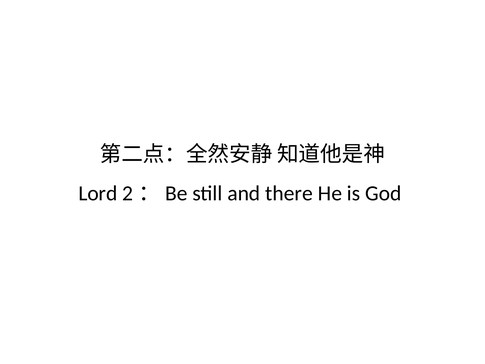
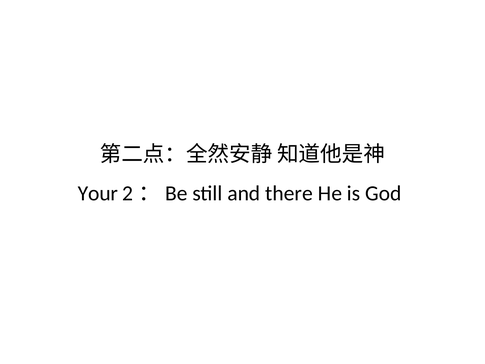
Lord: Lord -> Your (98, 193)
